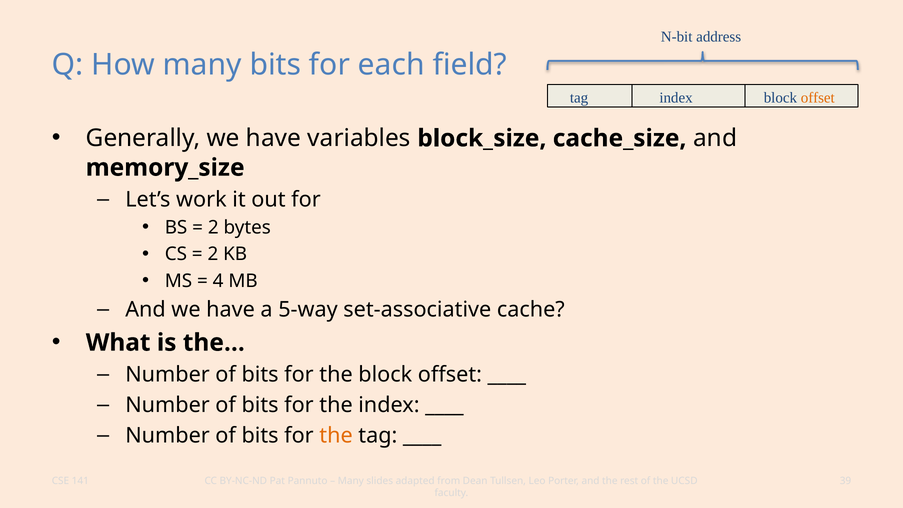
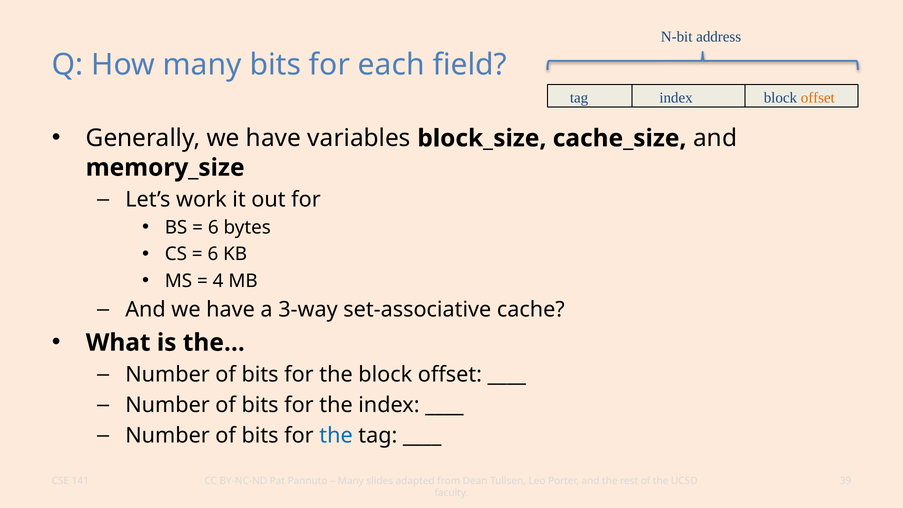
2: 2 -> 6 (213, 228)
2: 2 -> 6 (213, 254)
5-way: 5-way -> 3-way (308, 310)
the colour: orange -> blue (336, 435)
